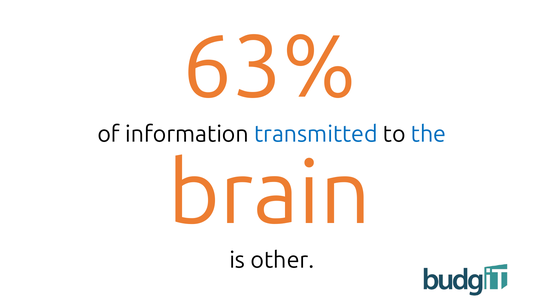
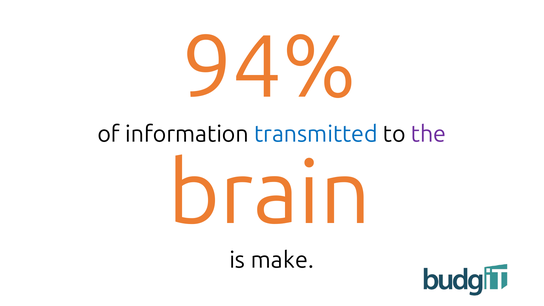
63%: 63% -> 94% (269, 68)
the colour: blue -> purple (429, 134)
other: other -> make (282, 260)
